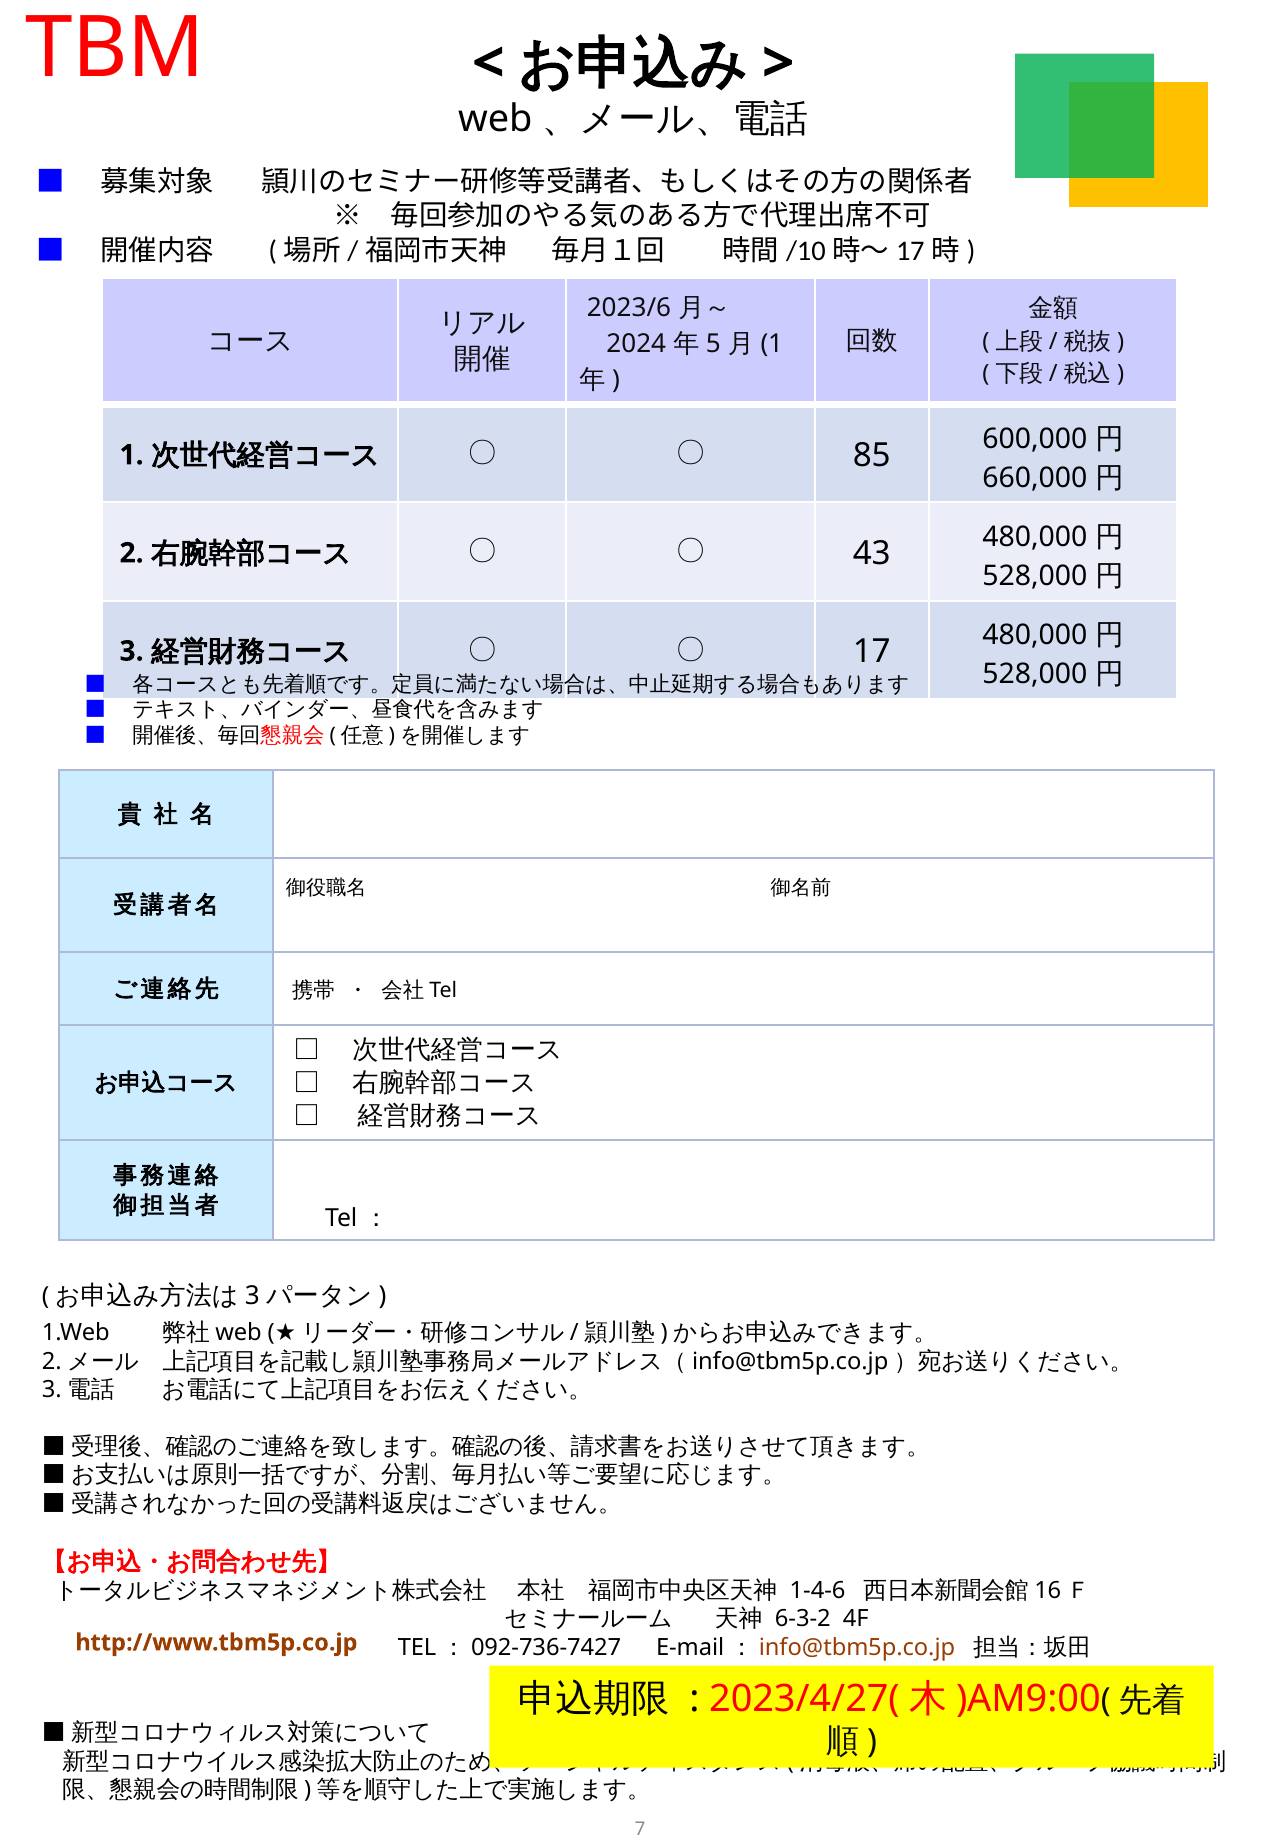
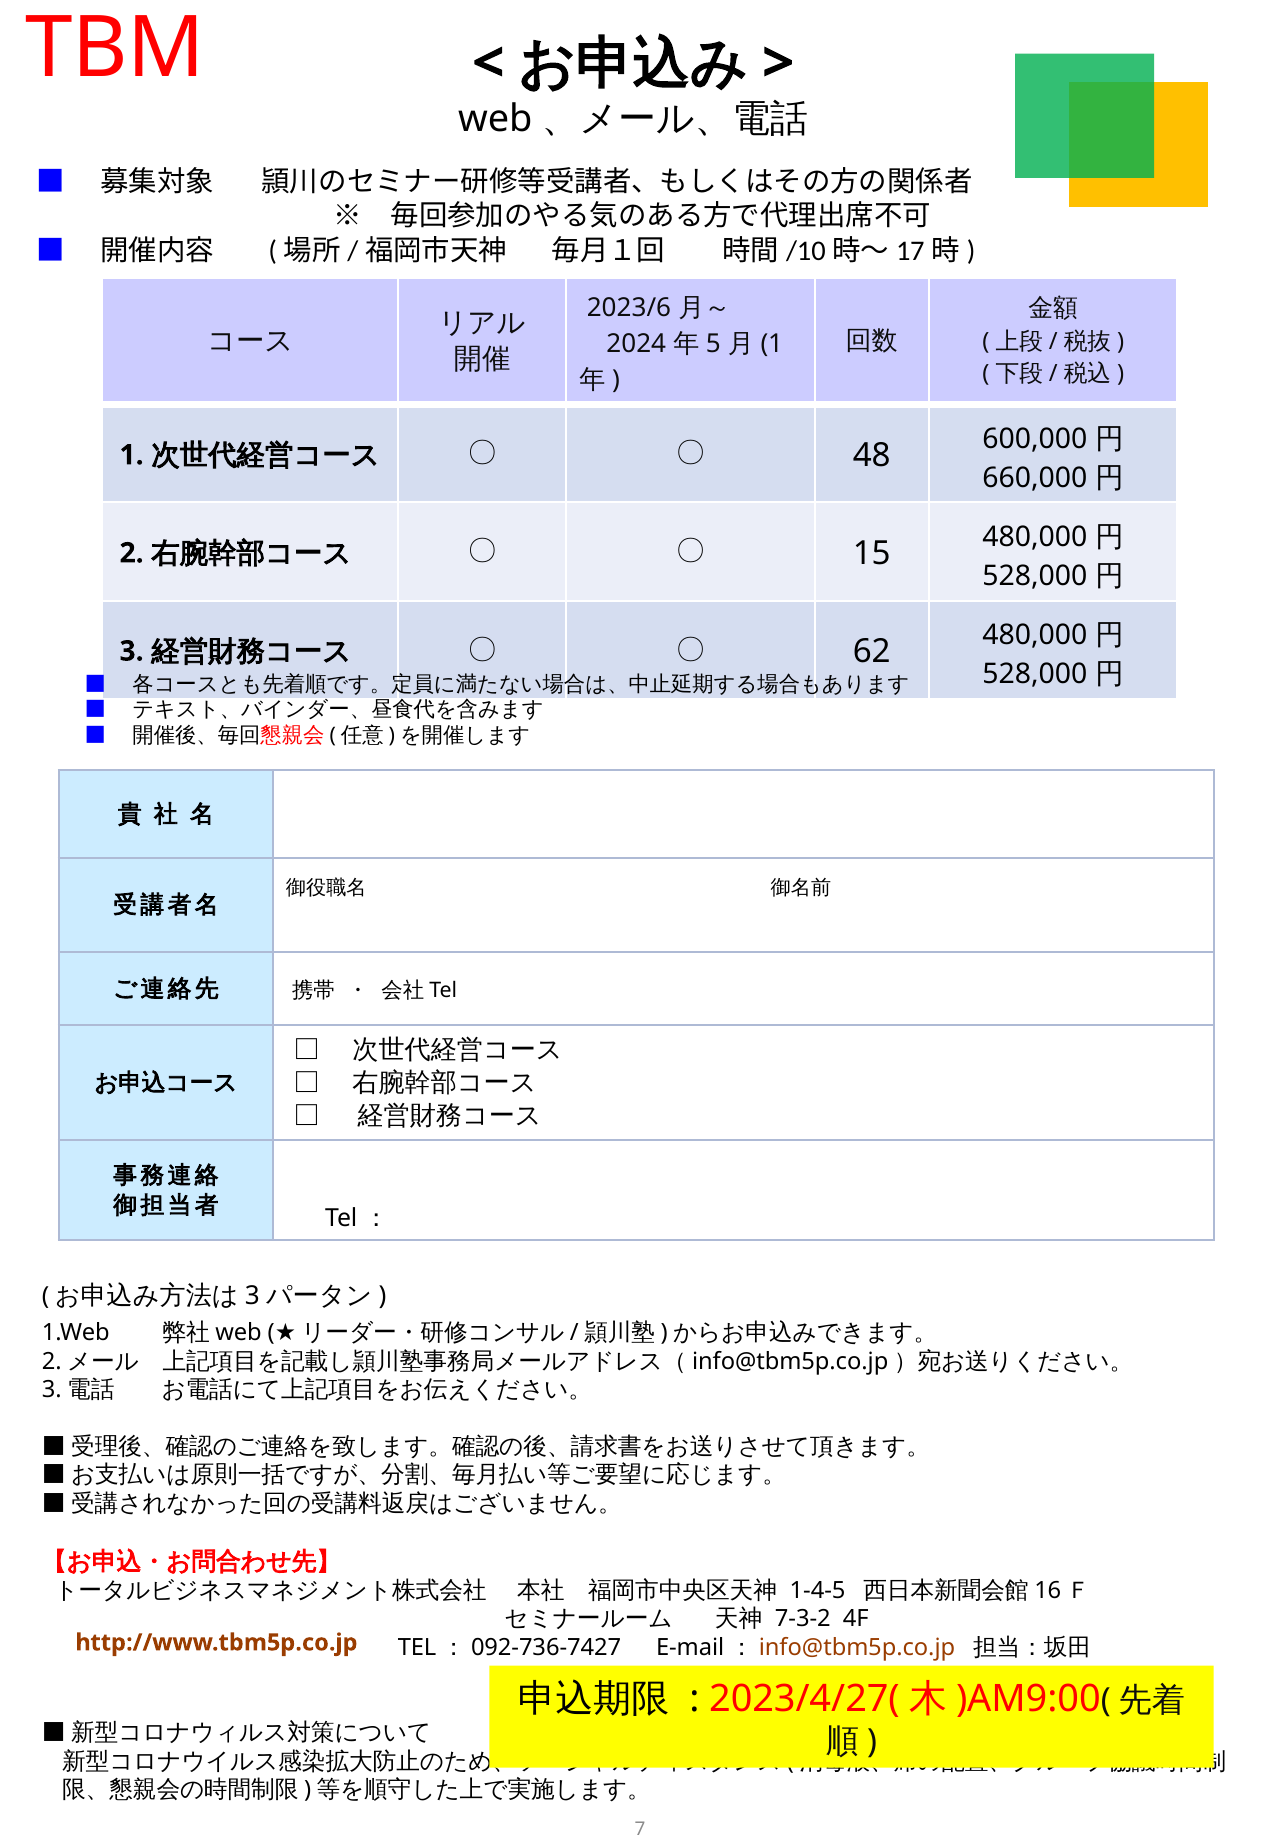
85: 85 -> 48 (872, 456)
43: 43 -> 15 (872, 554)
17: 17 -> 62 (872, 652)
1-4-6: 1-4-6 -> 1-4-5 (818, 1591)
6-3-2: 6-3-2 -> 7-3-2 (803, 1620)
